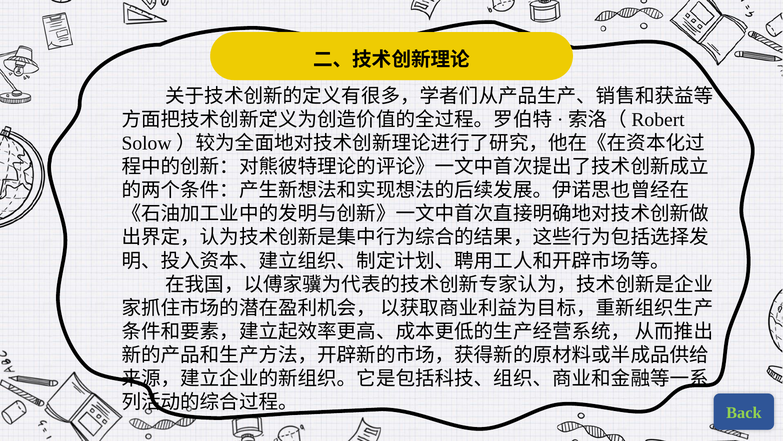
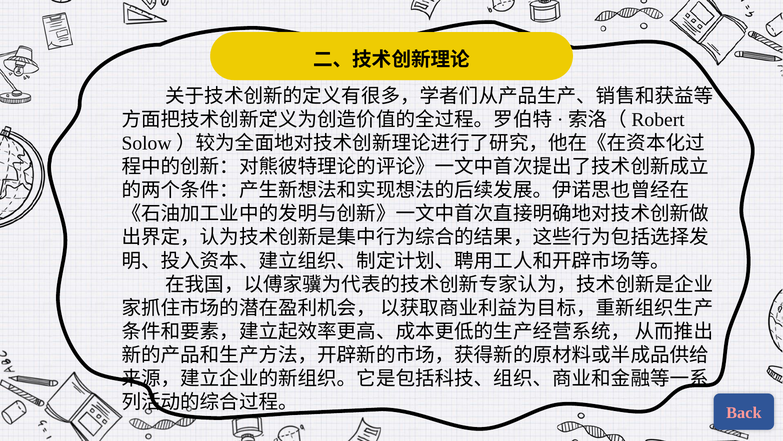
Back colour: light green -> pink (744, 412)
